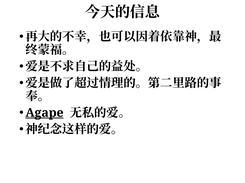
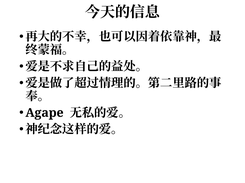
Agape underline: present -> none (44, 113)
